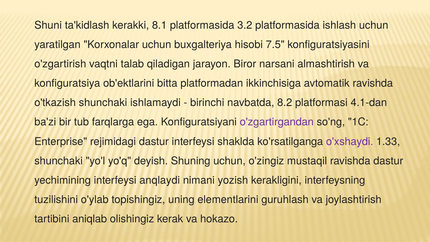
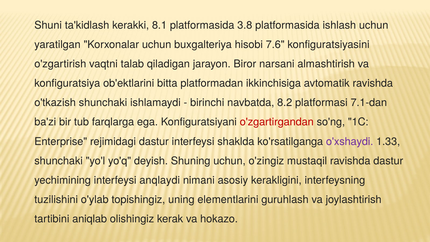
3.2: 3.2 -> 3.8 (245, 25)
7.5: 7.5 -> 7.6 (275, 45)
4.1-dan: 4.1-dan -> 7.1-dan (369, 103)
o'zgartirgandan colour: purple -> red (277, 122)
yozish: yozish -> asosiy (233, 180)
